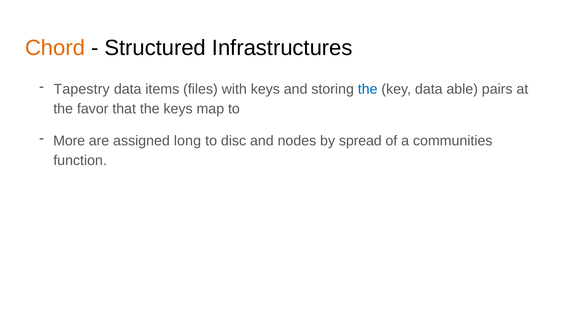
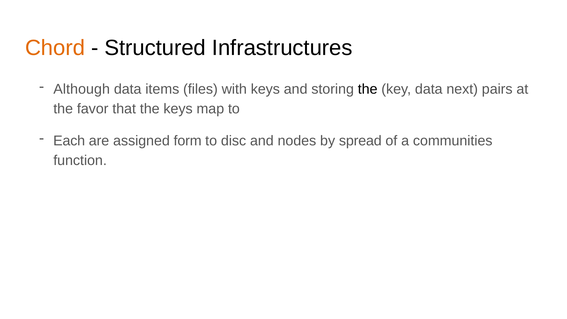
Tapestry: Tapestry -> Although (82, 89)
the colour: blue -> black (368, 89)
able: able -> next (462, 89)
More: More -> Each (69, 141)
long: long -> form (188, 141)
